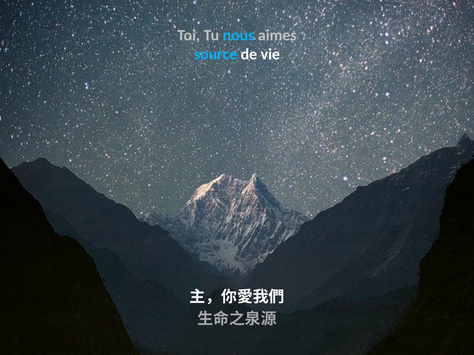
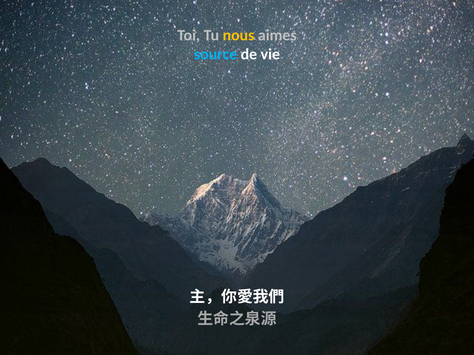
nous colour: light blue -> yellow (239, 35)
